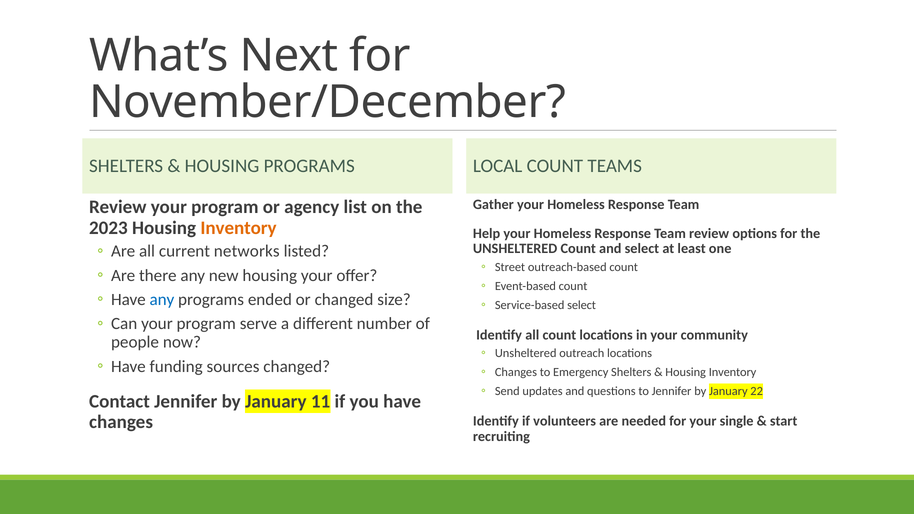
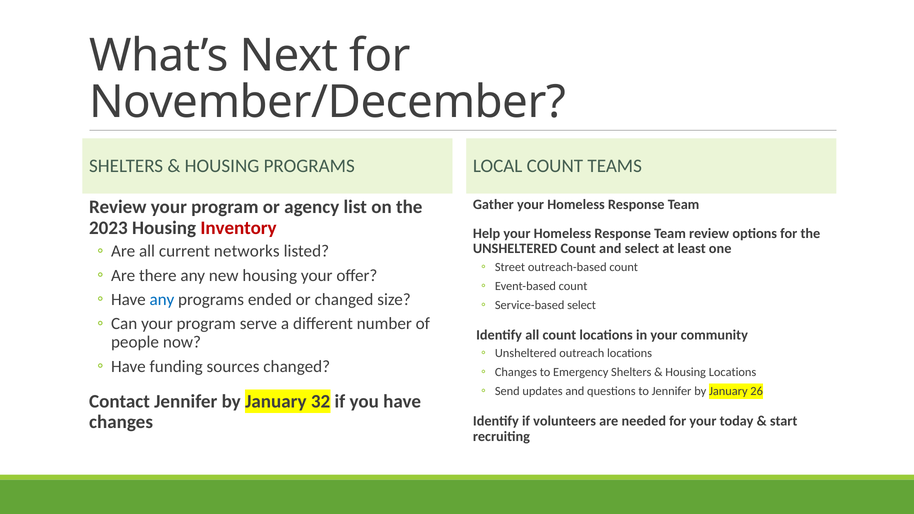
Inventory colour: orange -> red (239, 228)
Inventory: Inventory -> Locations (733, 372)
22: 22 -> 26 (757, 391)
11: 11 -> 32 (321, 401)
single: single -> today (737, 421)
